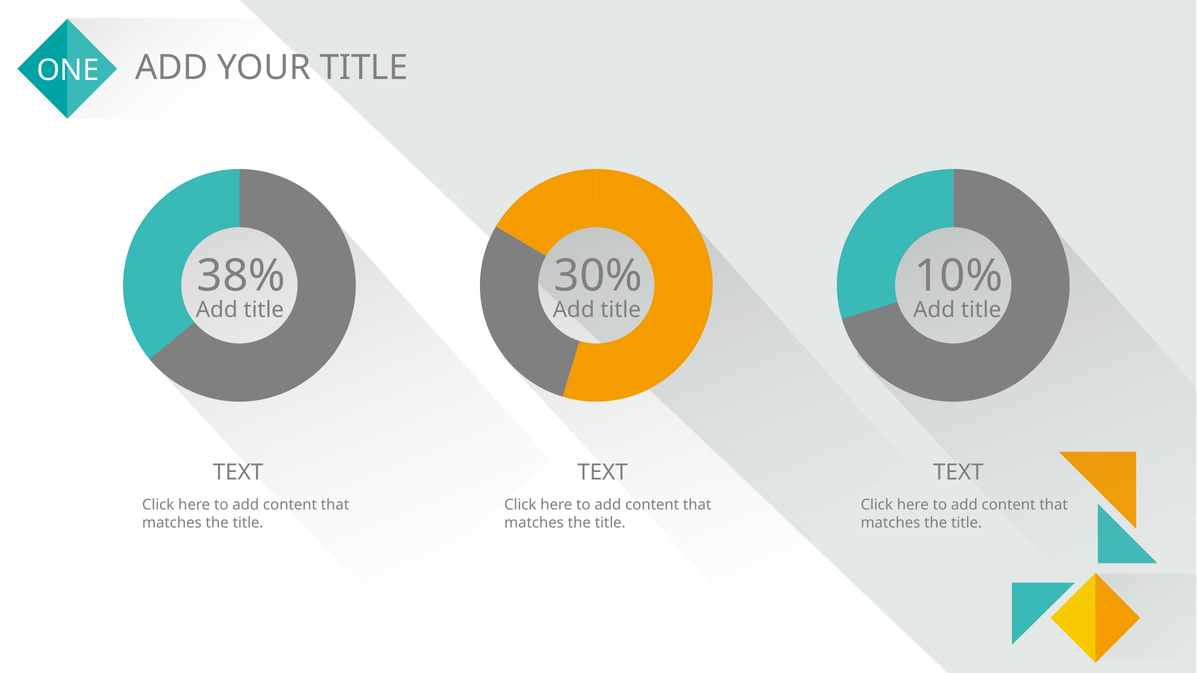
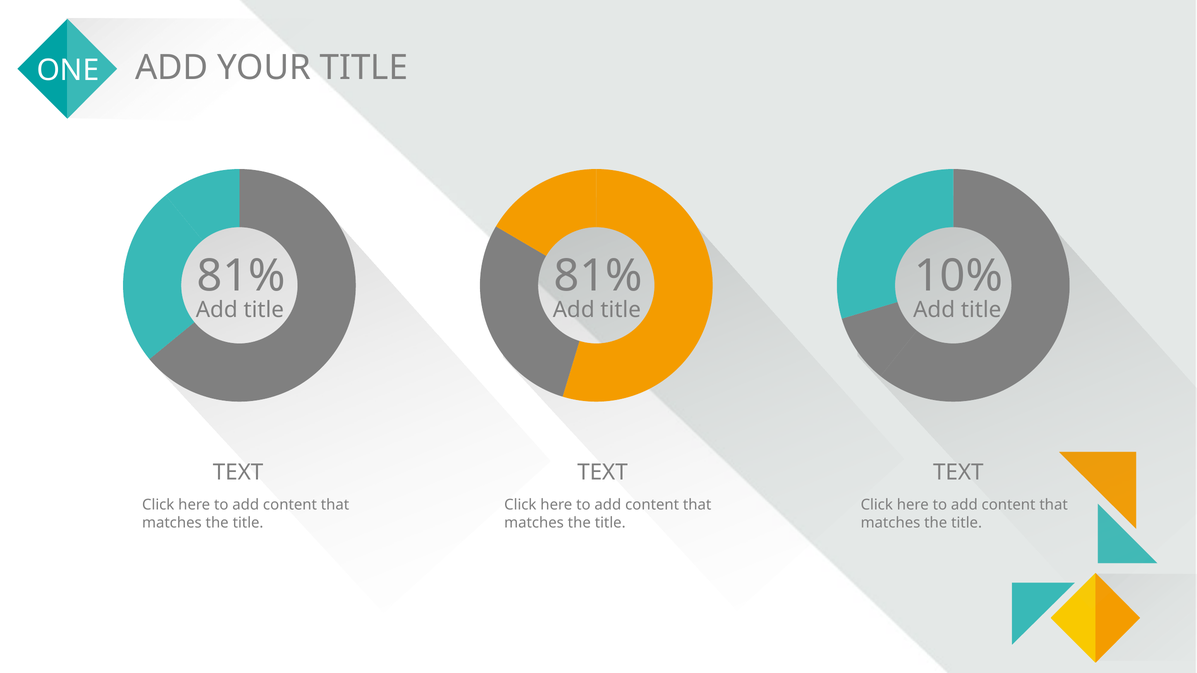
38%: 38% -> 81% (241, 276)
30%: 30% -> 81% (598, 276)
